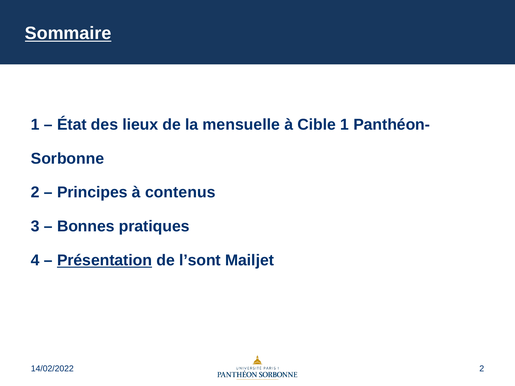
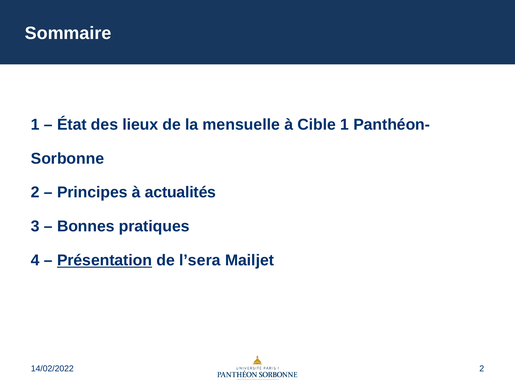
Sommaire underline: present -> none (68, 33)
contenus: contenus -> actualités (180, 193)
l’sont: l’sont -> l’sera (200, 260)
